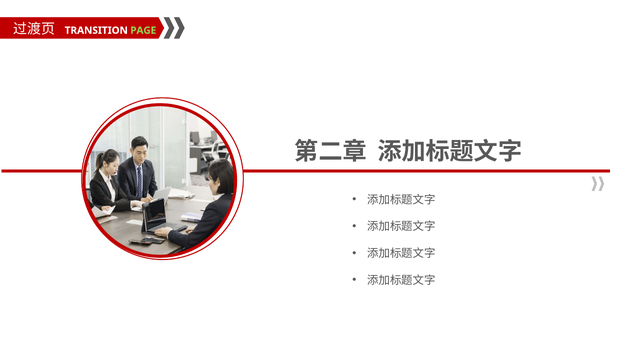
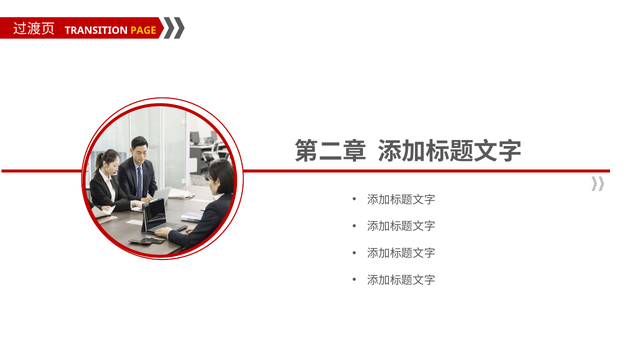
PAGE colour: light green -> yellow (143, 30)
